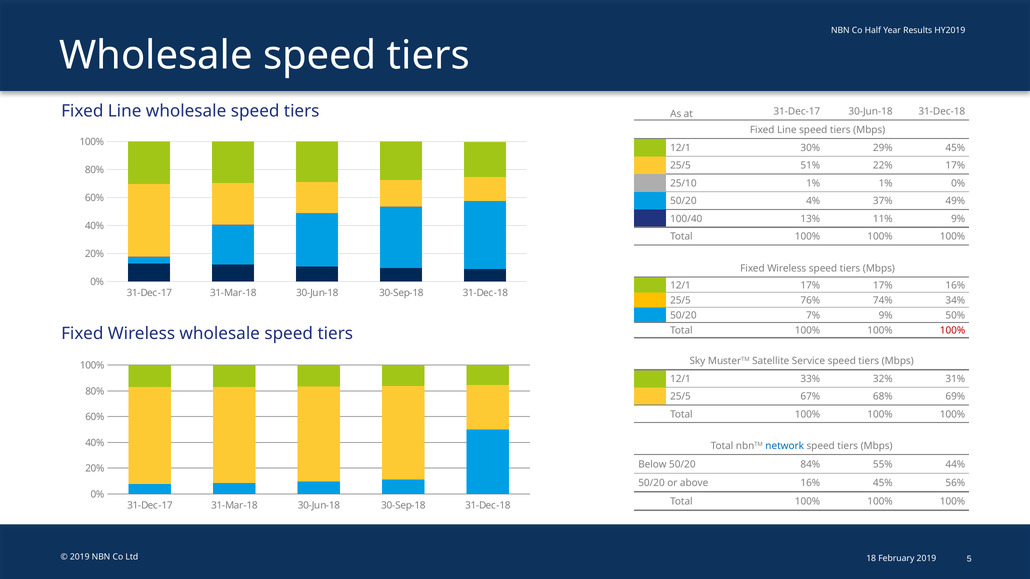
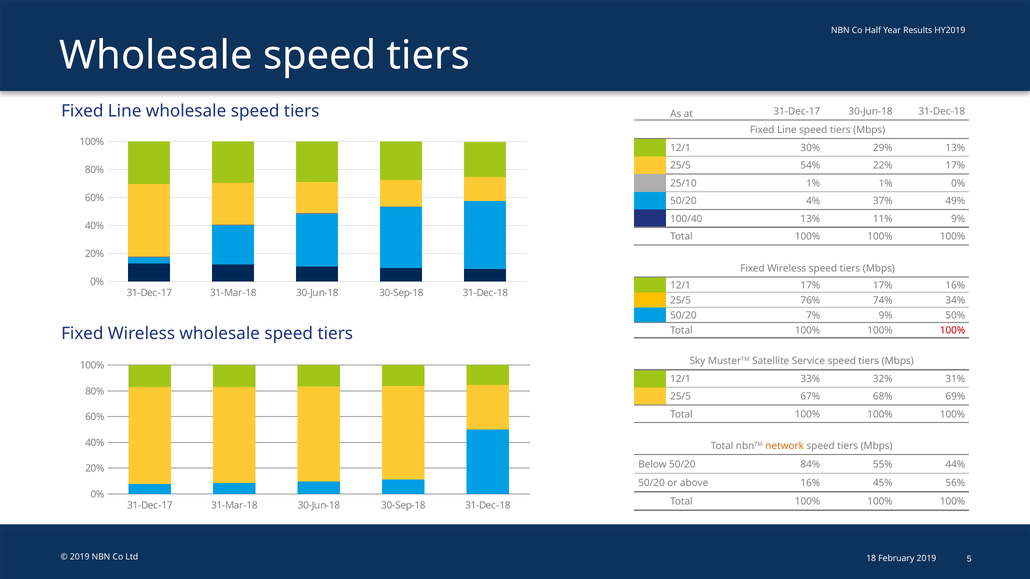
29% 45%: 45% -> 13% (955, 148)
51%: 51% -> 54% (810, 166)
network colour: blue -> orange (785, 446)
